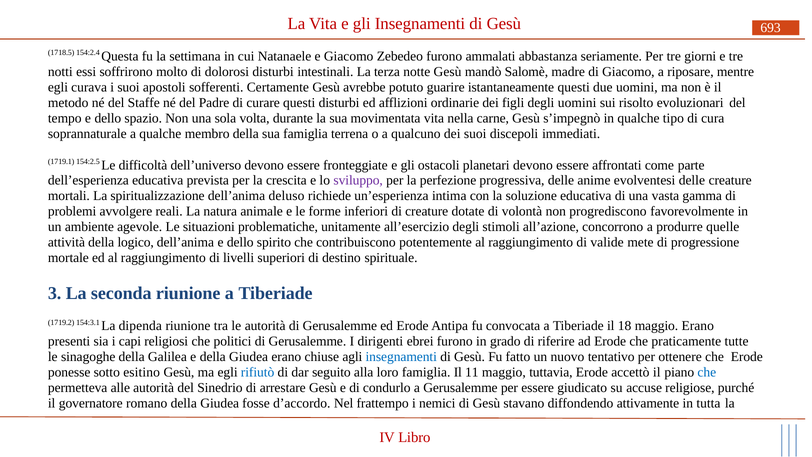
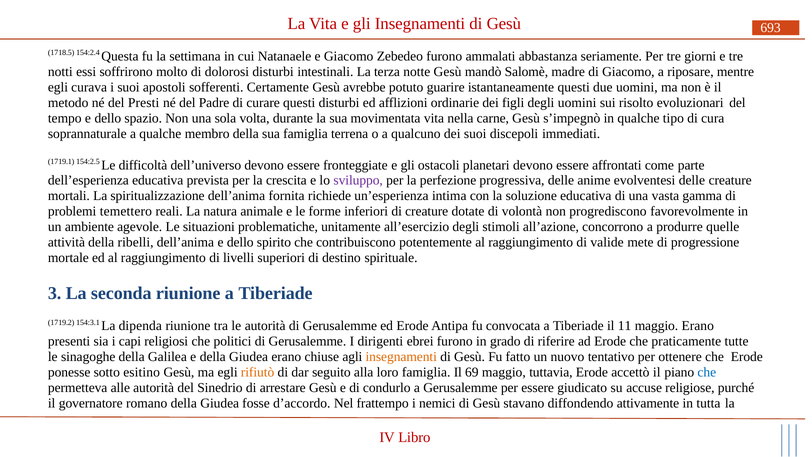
Staffe: Staffe -> Presti (144, 103)
deluso: deluso -> fornita (287, 196)
avvolgere: avvolgere -> temettero (126, 211)
logico: logico -> ribelli (136, 242)
18: 18 -> 11 (625, 326)
insegnamenti colour: blue -> orange (401, 357)
rifiutò colour: blue -> orange (258, 373)
11: 11 -> 69 (472, 373)
